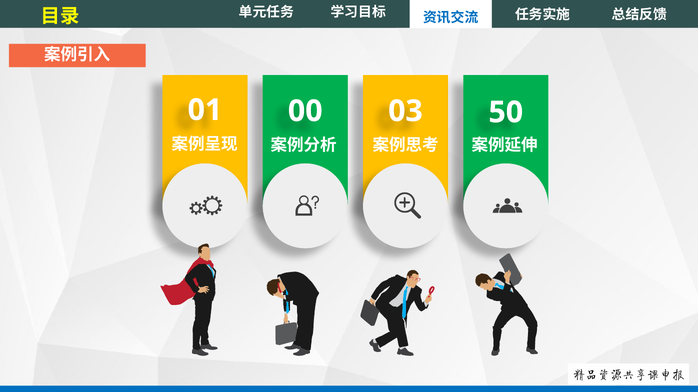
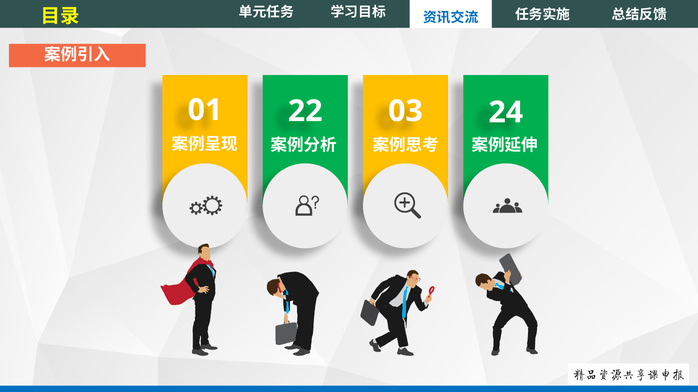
00: 00 -> 22 (305, 111)
50: 50 -> 24 (506, 112)
